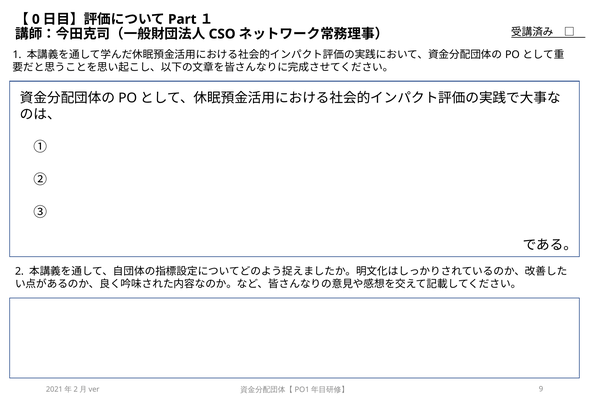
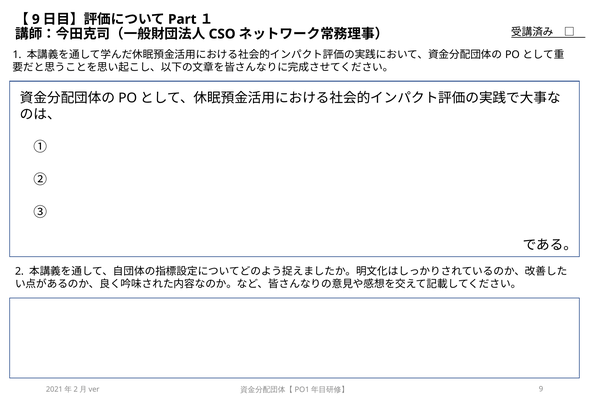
0: 0 -> 9 (36, 19)
